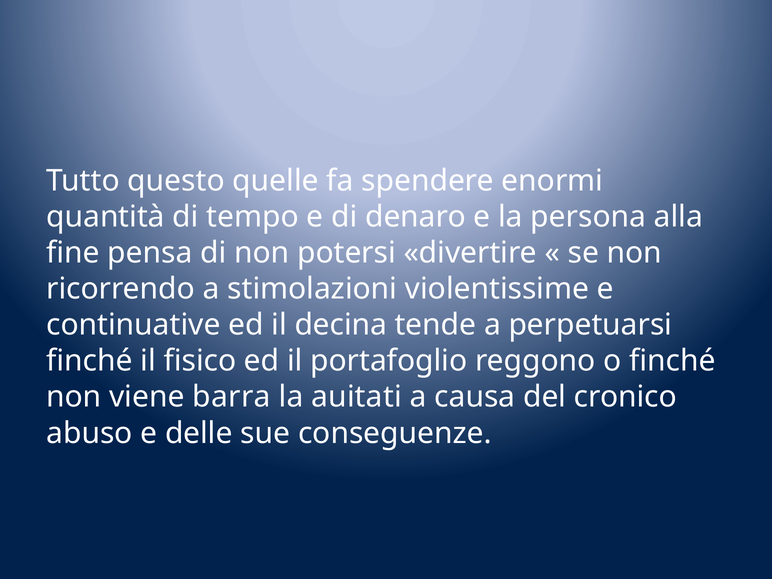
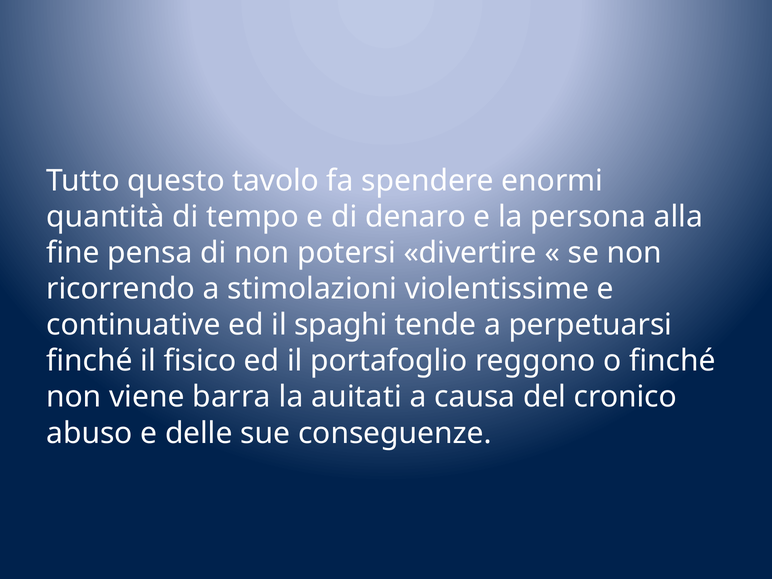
quelle: quelle -> tavolo (276, 181)
decina: decina -> spaghi (341, 325)
